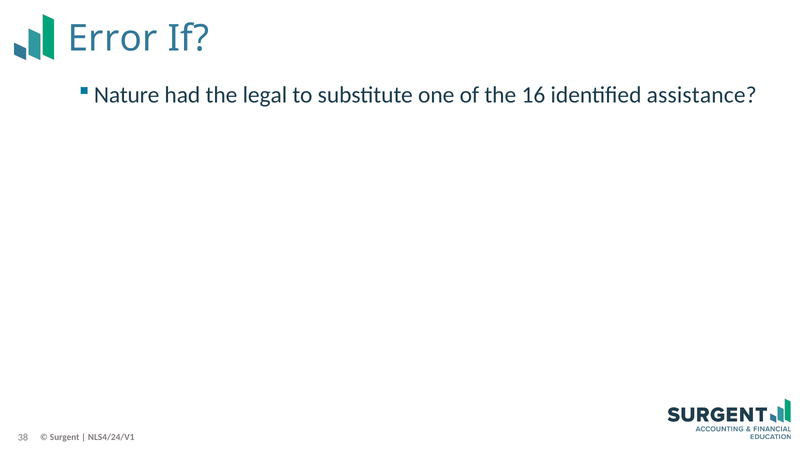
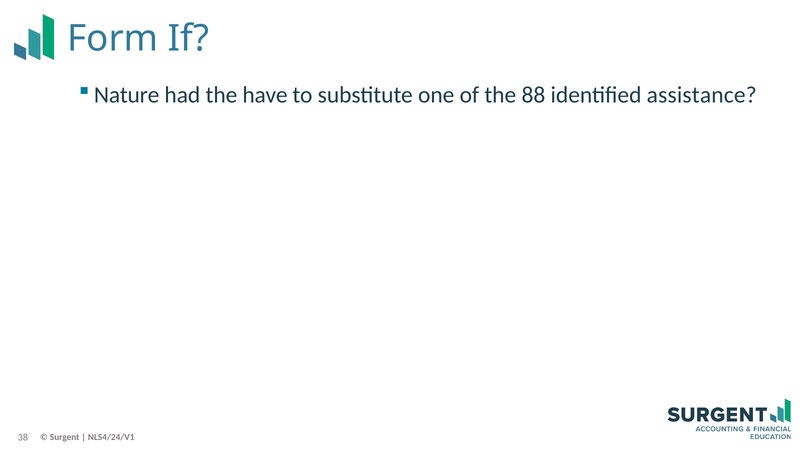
Error: Error -> Form (113, 39)
legal: legal -> have (265, 95)
16: 16 -> 88 (533, 95)
